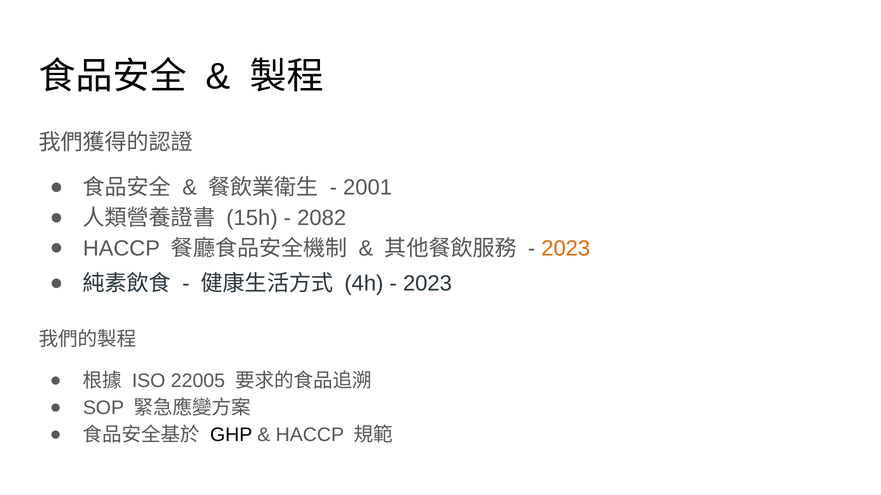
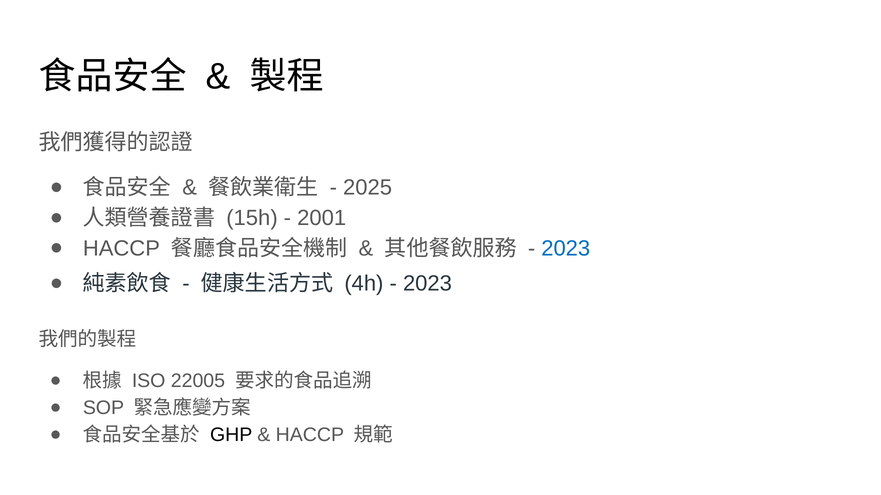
2001: 2001 -> 2025 (368, 188)
2082: 2082 -> 2001 (322, 218)
2023 colour: orange -> blue (566, 249)
